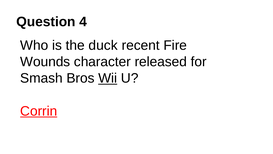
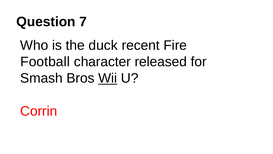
4: 4 -> 7 (83, 22)
Wounds: Wounds -> Football (45, 62)
Corrin underline: present -> none (39, 111)
